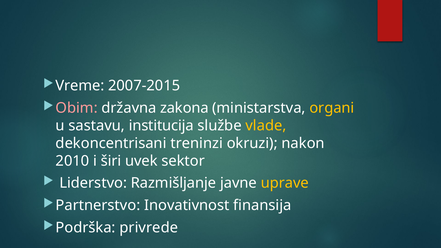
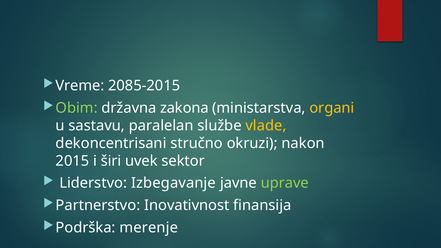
2007-2015: 2007-2015 -> 2085-2015 (144, 86)
Obim colour: pink -> light green (77, 108)
institucija: institucija -> paralelan (161, 126)
treninzi: treninzi -> stručno (197, 143)
2010: 2010 -> 2015 (72, 161)
Razmišljanje: Razmišljanje -> Izbegavanje (173, 183)
uprave colour: yellow -> light green (285, 183)
privrede: privrede -> merenje (149, 228)
